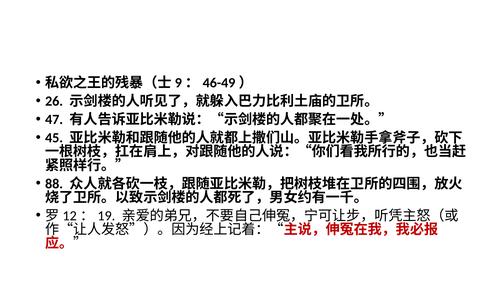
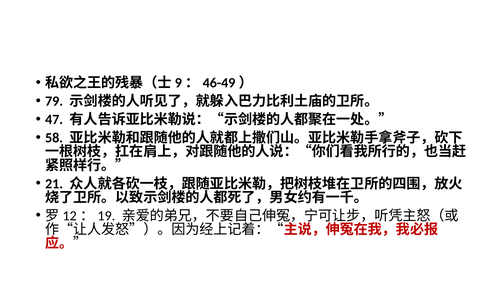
26: 26 -> 79 (54, 101)
45: 45 -> 58 (54, 138)
88: 88 -> 21 (54, 184)
